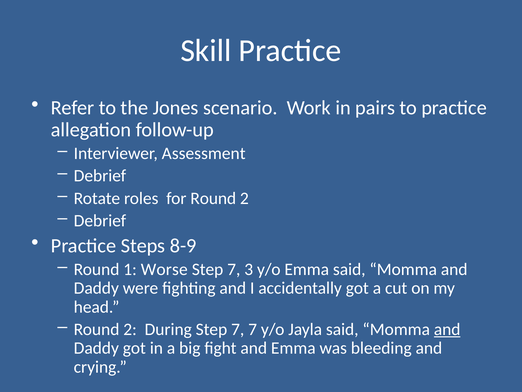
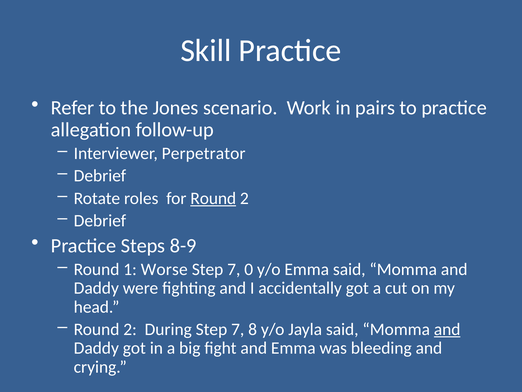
Assessment: Assessment -> Perpetrator (204, 153)
Round underline: none -> present (213, 198)
3: 3 -> 0 (249, 269)
7 7: 7 -> 8 (253, 329)
